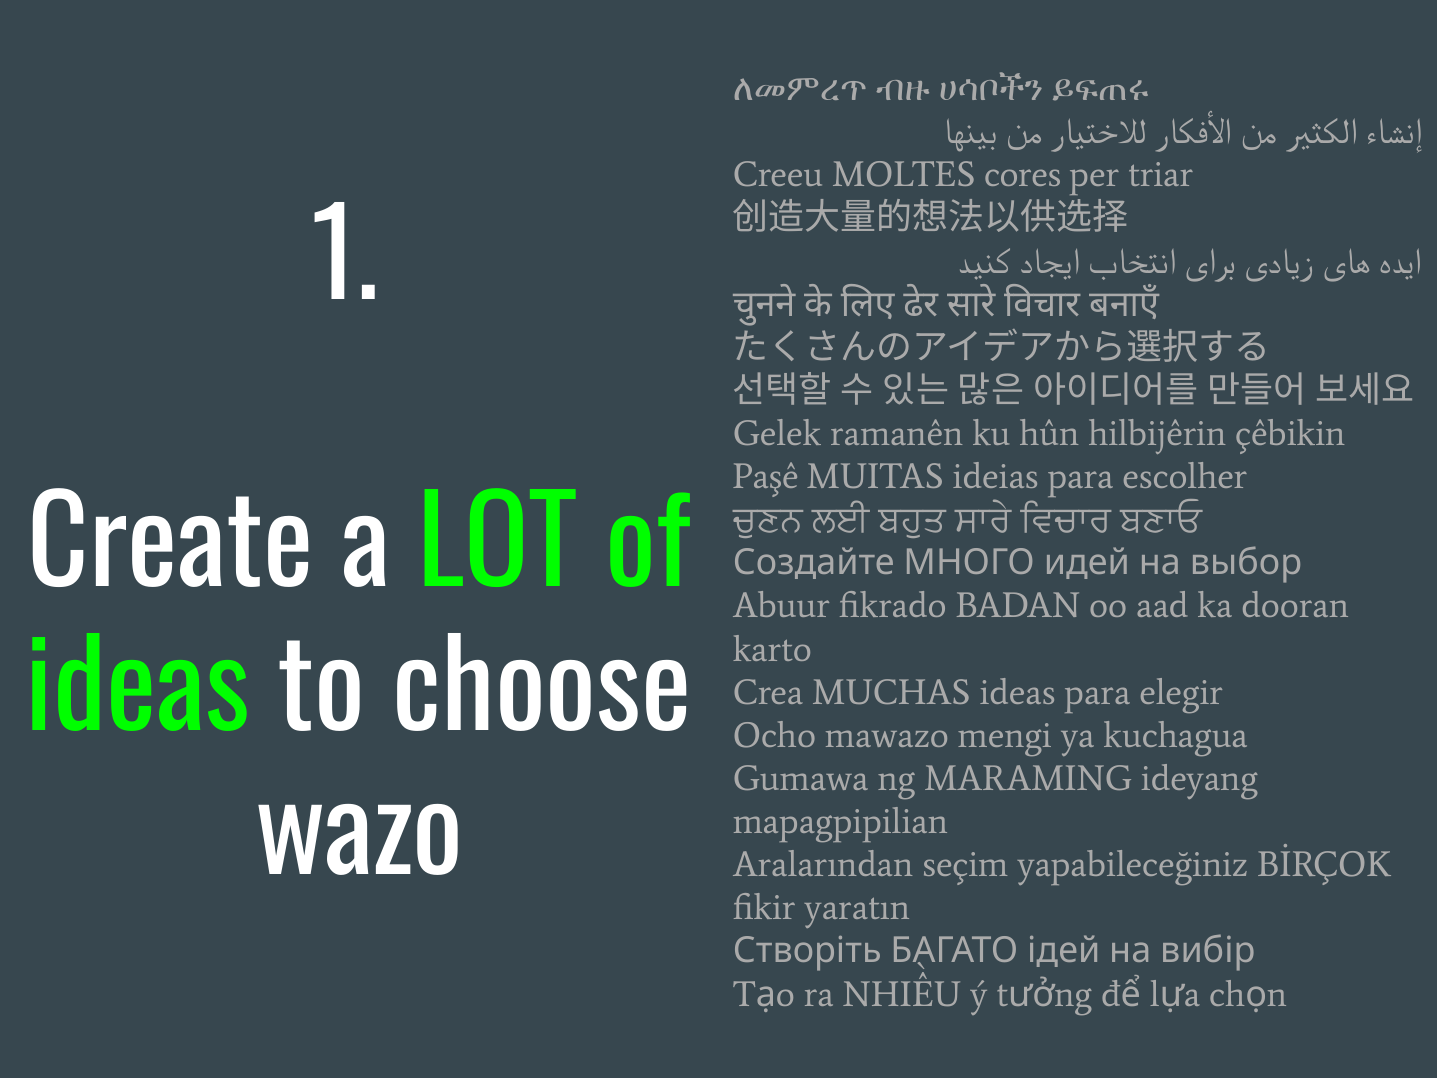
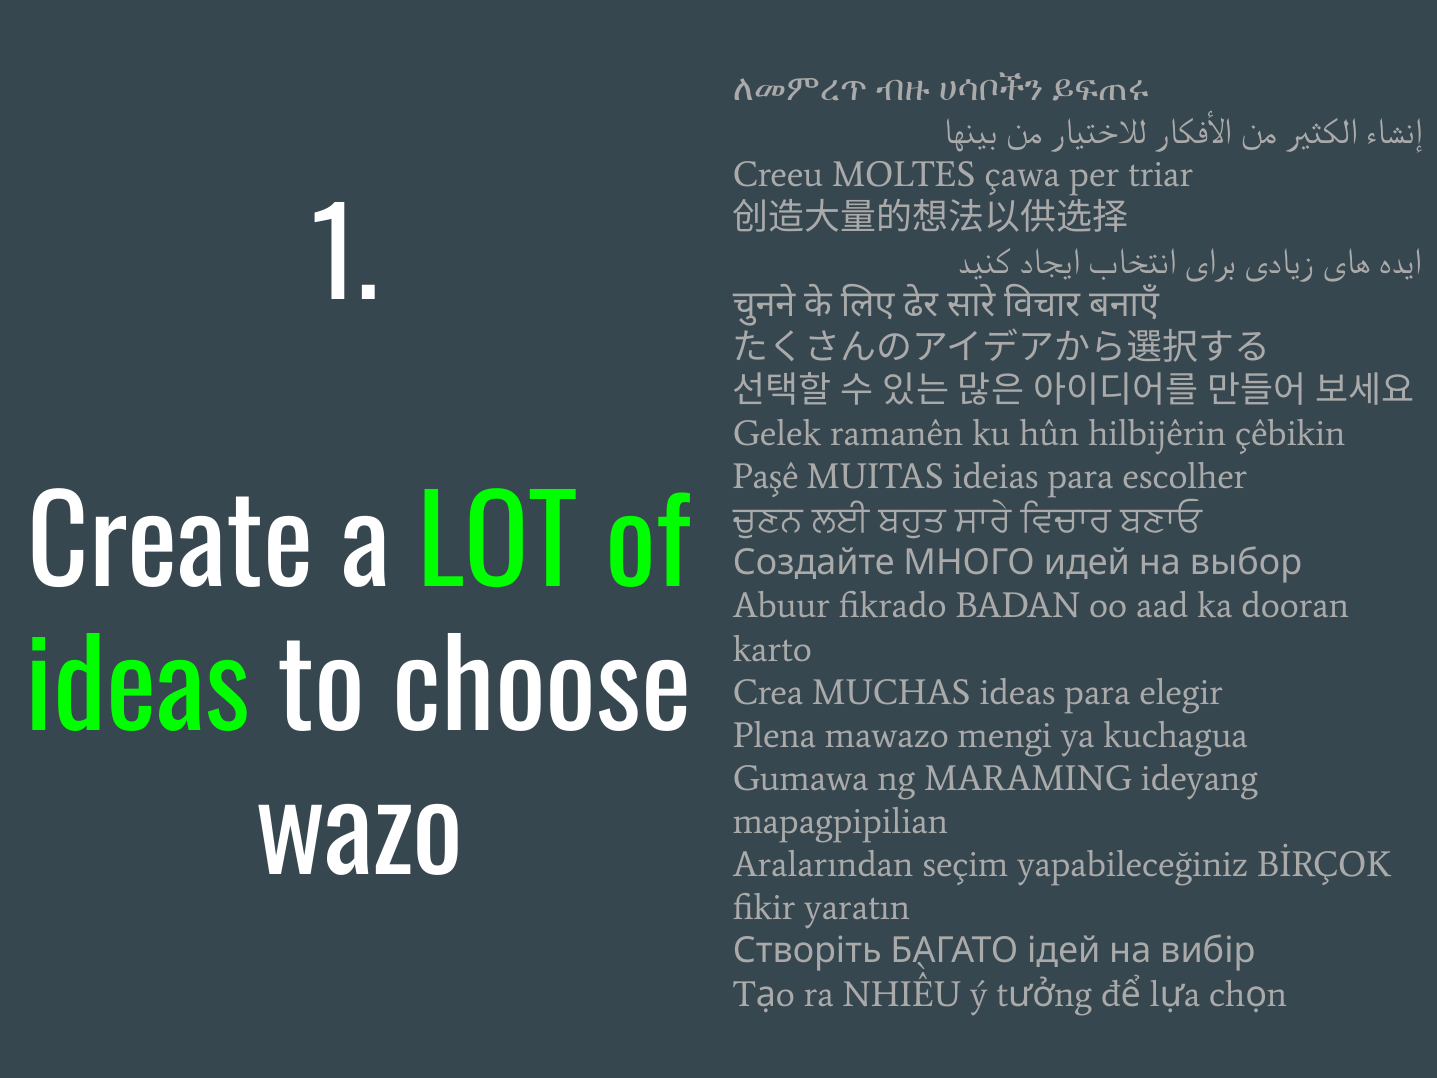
cores: cores -> çawa (1022, 175)
Ocho: Ocho -> Plena (774, 735)
